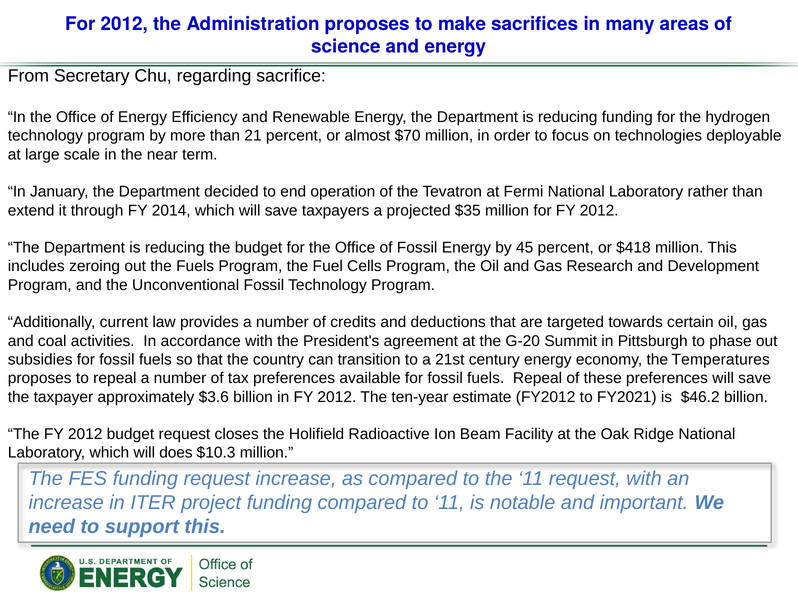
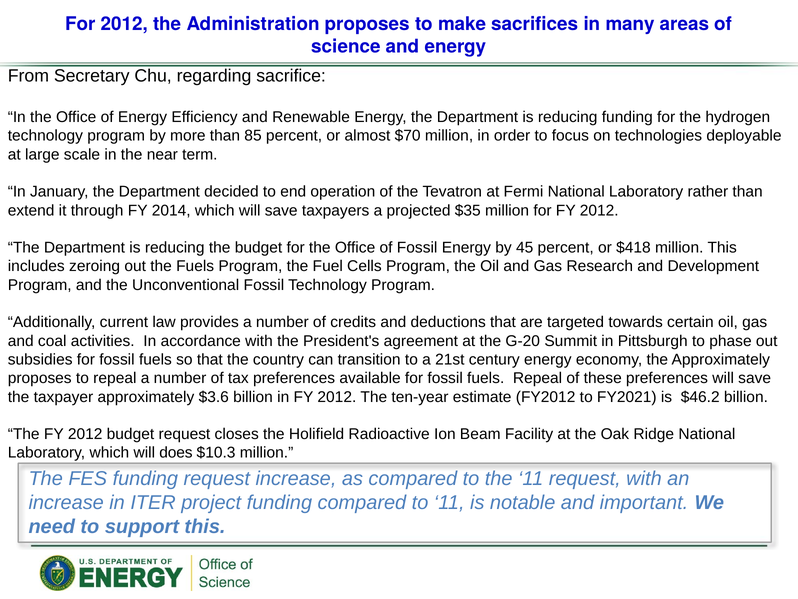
21: 21 -> 85 (253, 136)
the Temperatures: Temperatures -> Approximately (721, 359)
